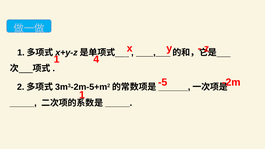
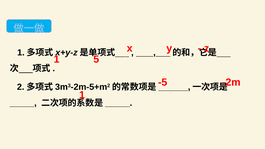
4: 4 -> 5 (96, 59)
